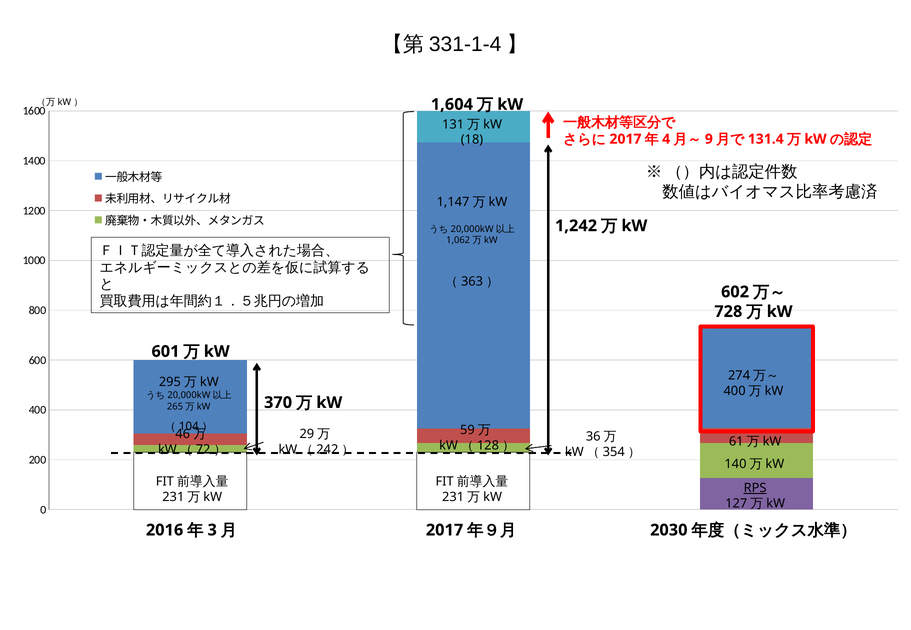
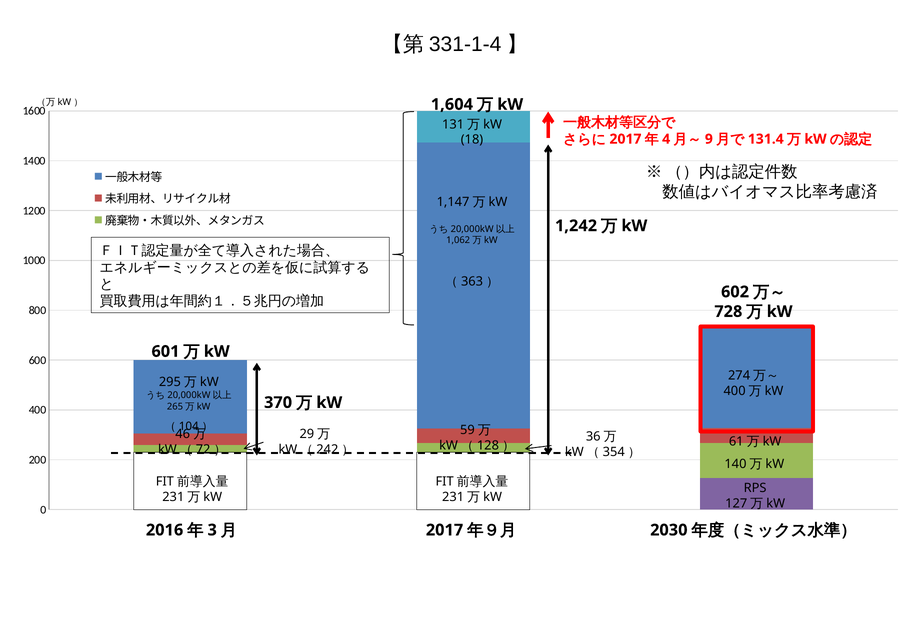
RPS underline: present -> none (755, 489)
